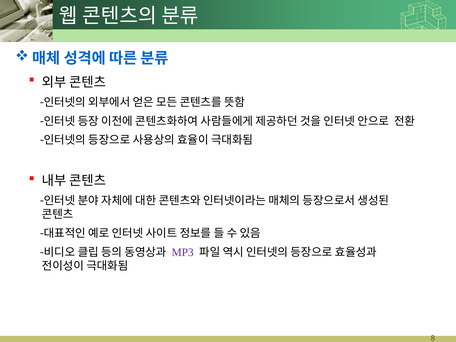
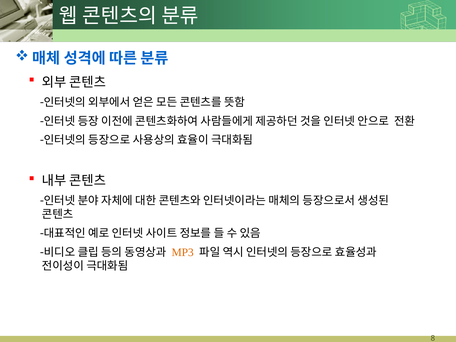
MP3 colour: purple -> orange (183, 252)
